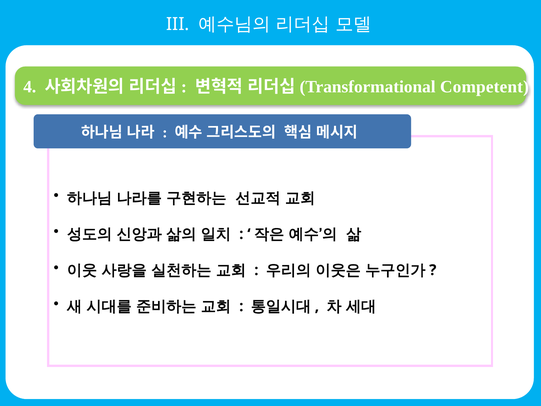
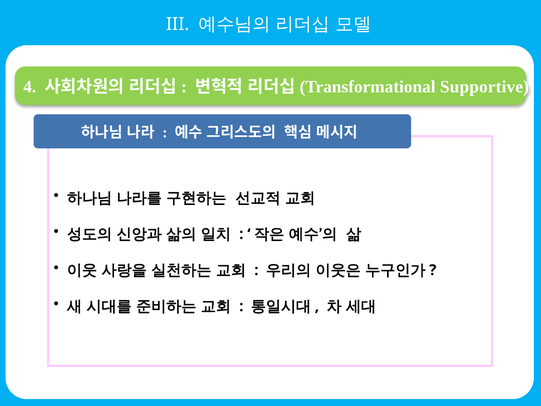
Competent: Competent -> Supportive (484, 87)
